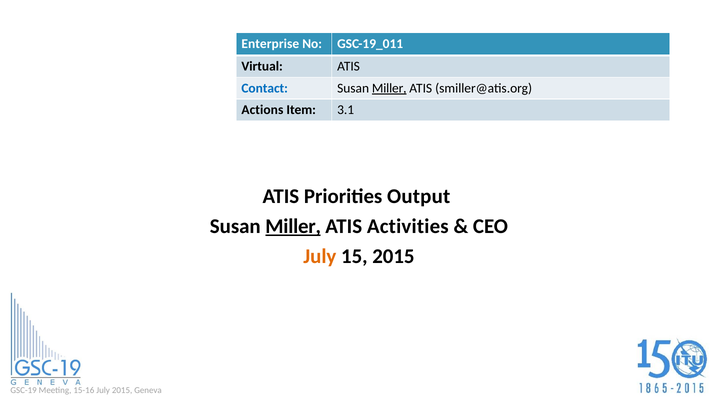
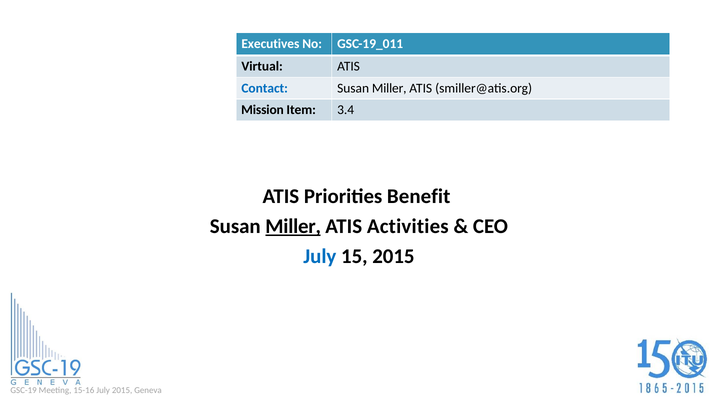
Enterprise: Enterprise -> Executives (270, 44)
Miller underline: present -> none (389, 88)
Actions: Actions -> Mission (262, 110)
3.1: 3.1 -> 3.4 (346, 110)
Output: Output -> Benefit (419, 196)
July colour: orange -> blue (320, 256)
